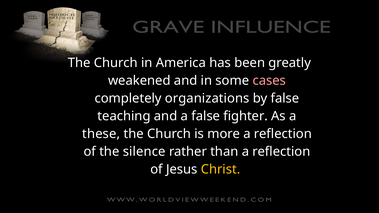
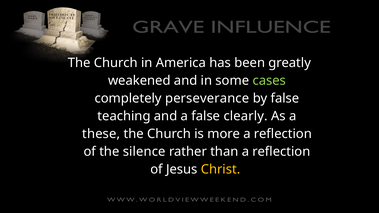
cases colour: pink -> light green (269, 81)
organizations: organizations -> perseverance (207, 98)
fighter: fighter -> clearly (246, 116)
